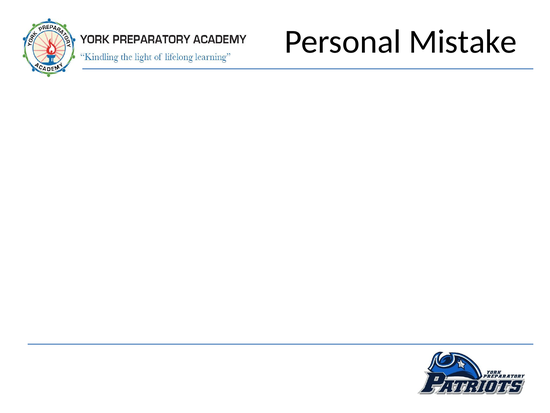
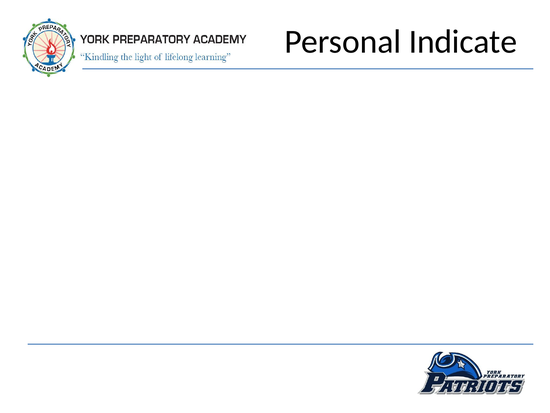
Mistake: Mistake -> Indicate (463, 42)
